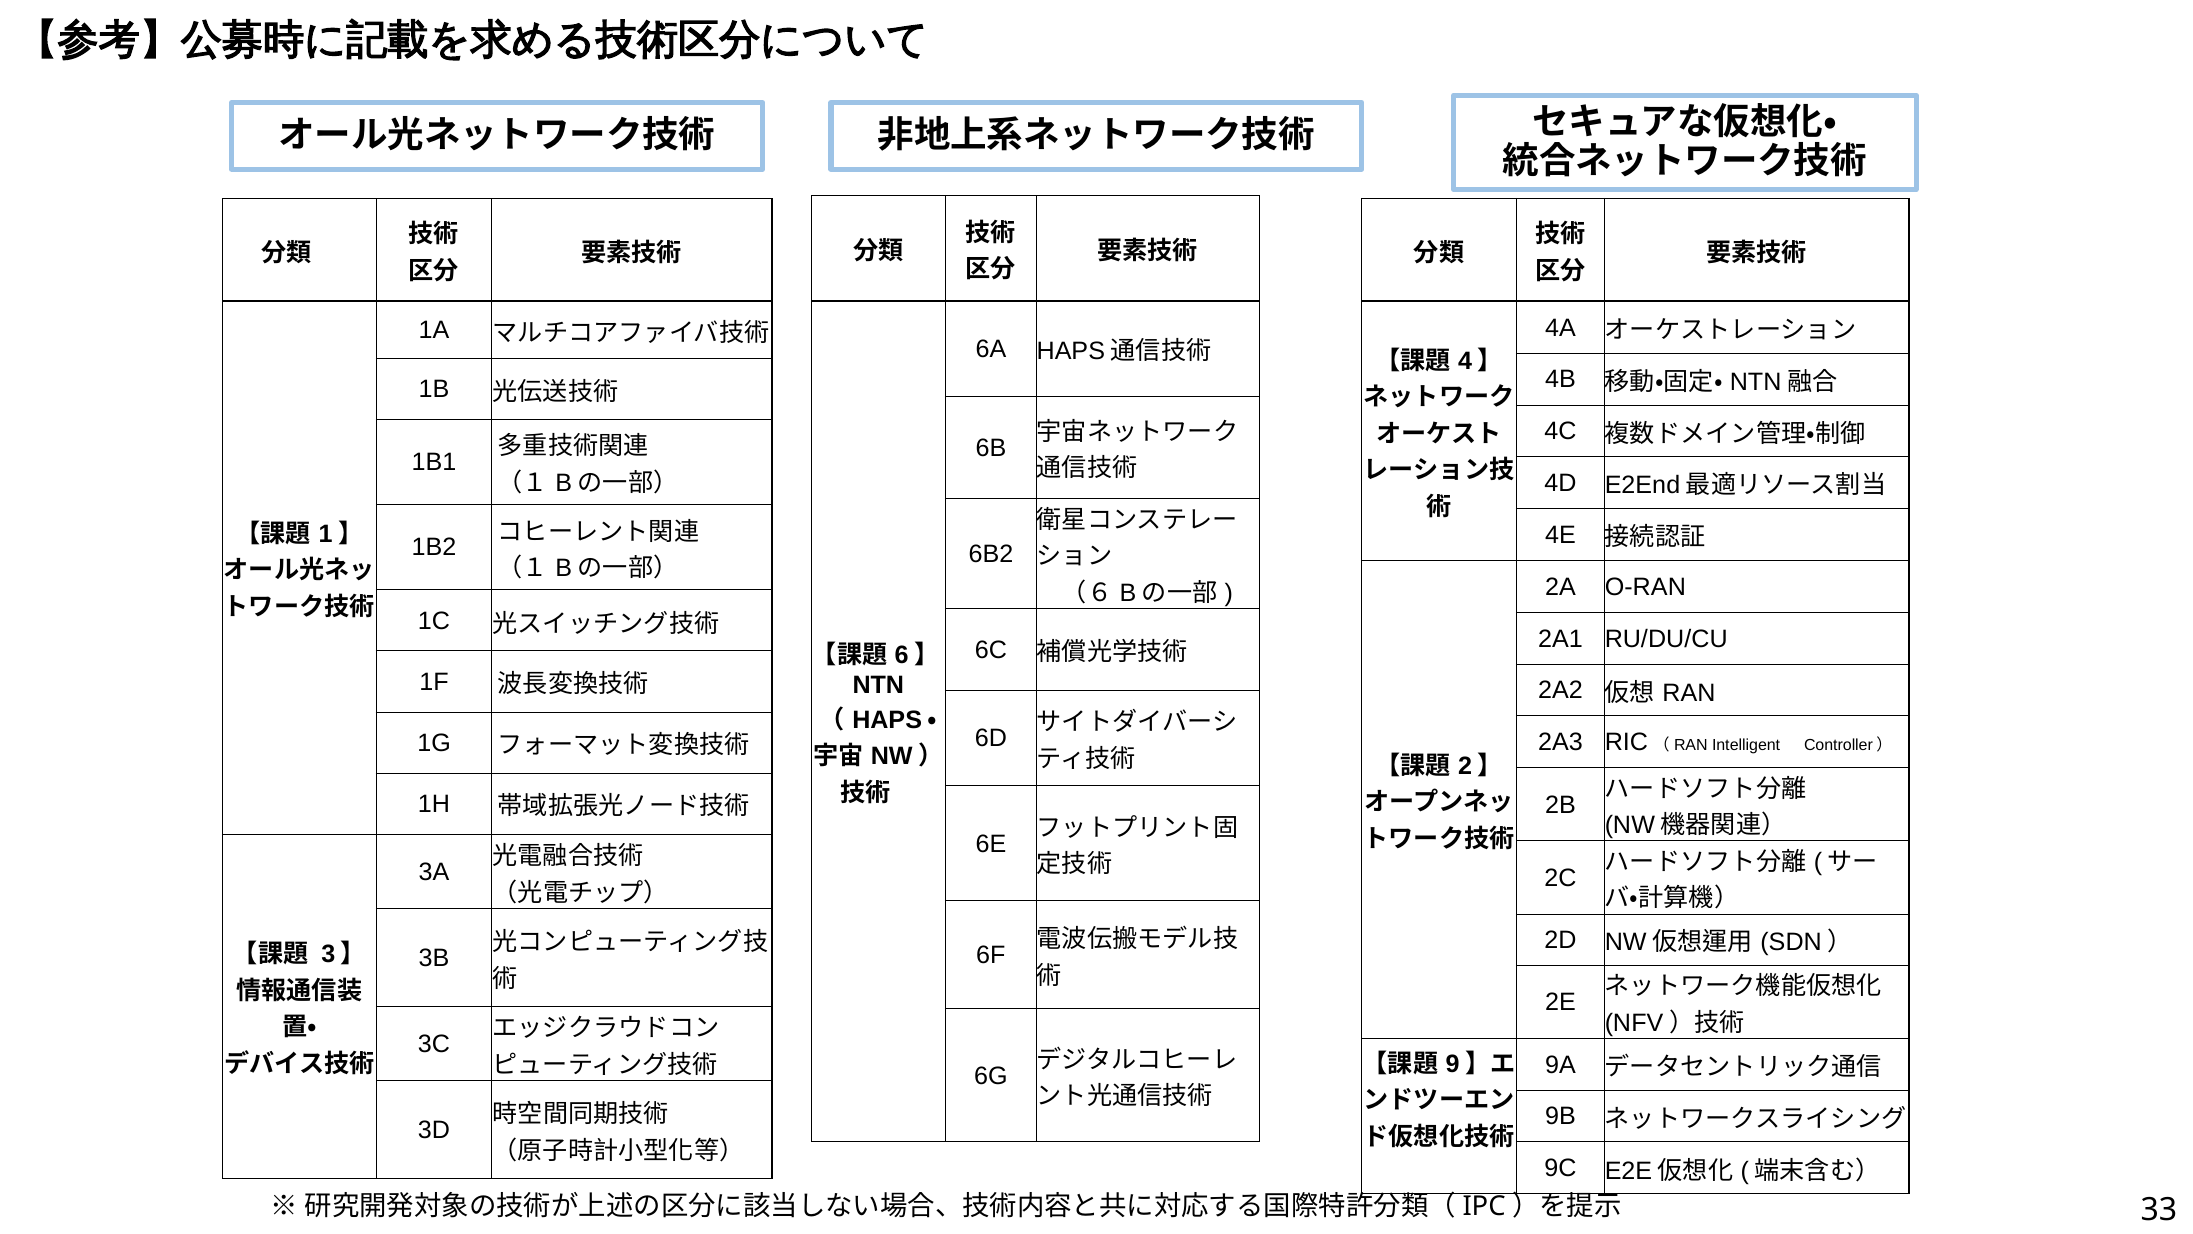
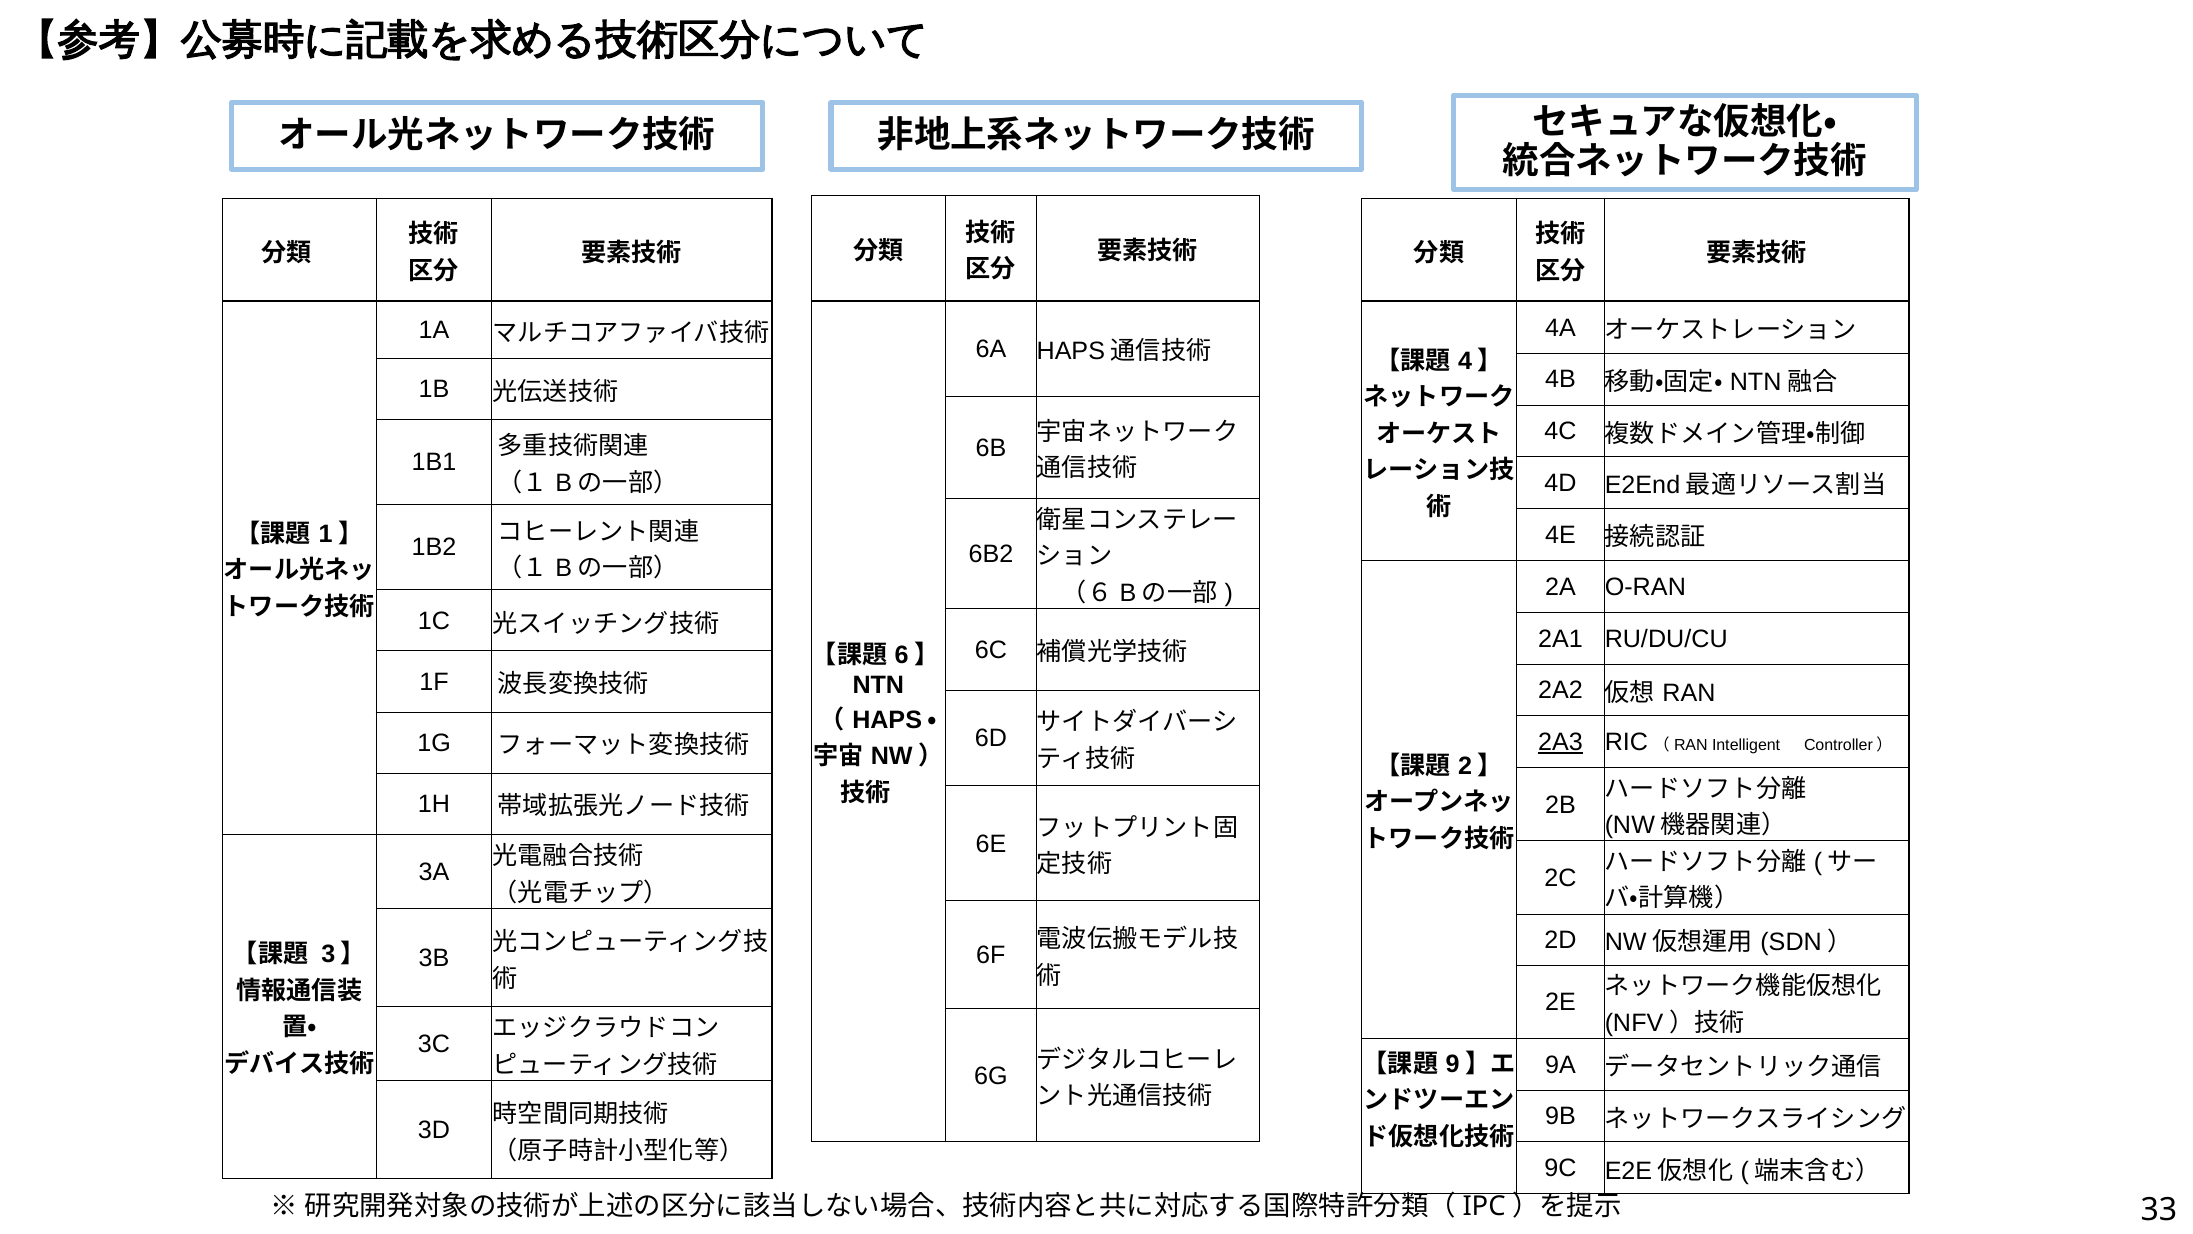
2A3 underline: none -> present (1561, 742)
